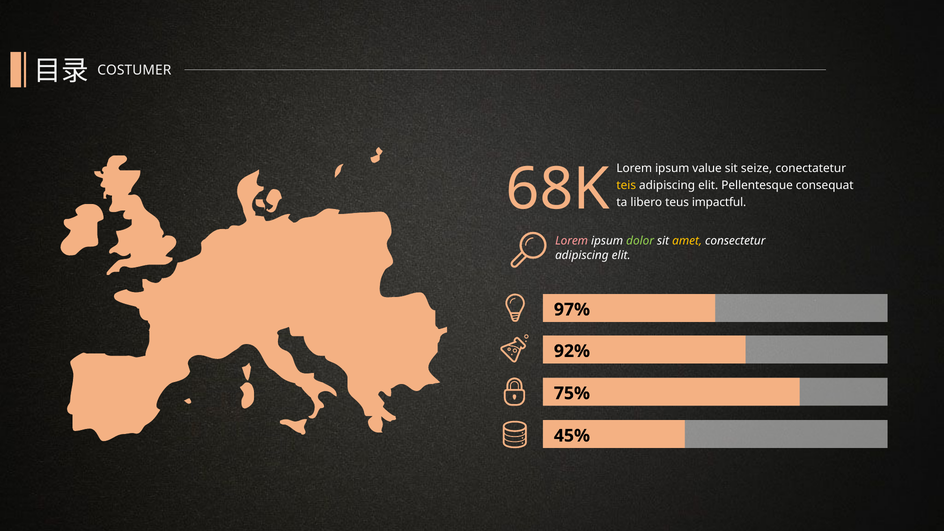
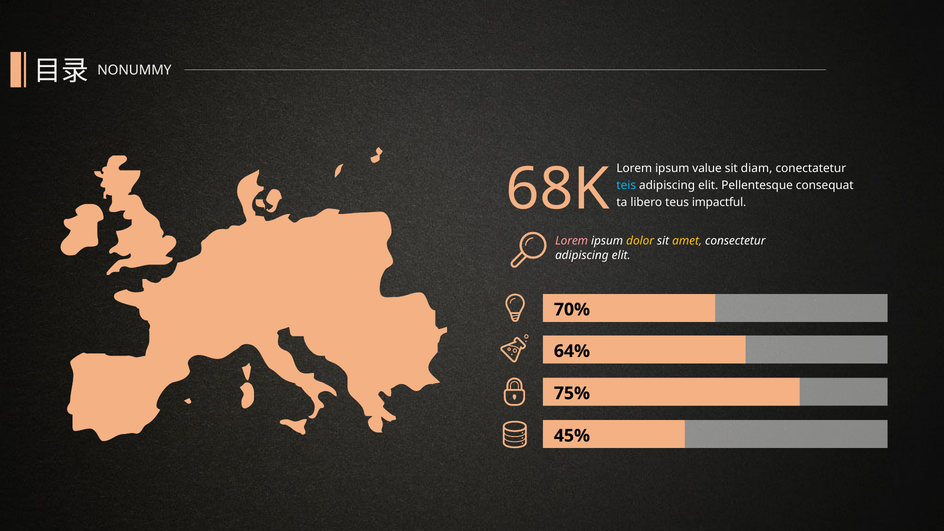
COSTUMER: COSTUMER -> NONUMMY (134, 70)
seize: seize -> diam (757, 168)
teis colour: yellow -> light blue (626, 185)
dolor colour: light green -> yellow (640, 241)
97%: 97% -> 70% (572, 310)
92%: 92% -> 64% (572, 351)
